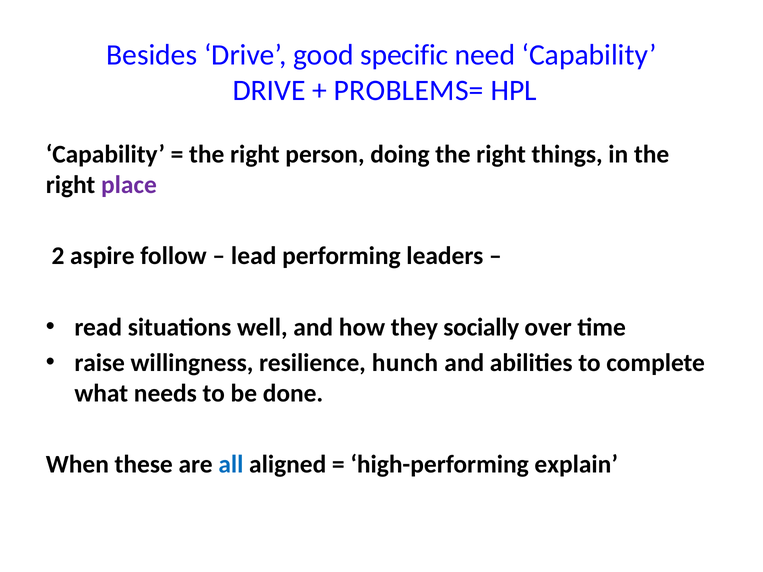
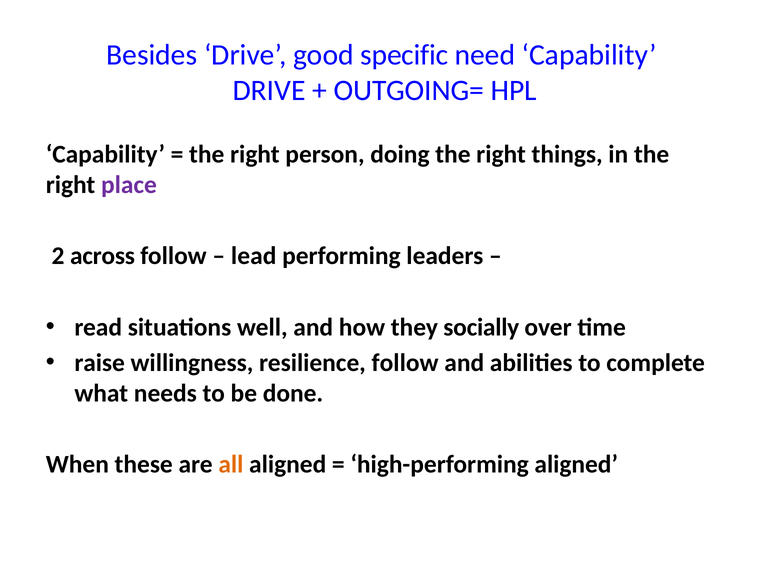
PROBLEMS=: PROBLEMS= -> OUTGOING= (409, 90)
aspire: aspire -> across (102, 256)
resilience hunch: hunch -> follow (405, 363)
all colour: blue -> orange (231, 465)
high-performing explain: explain -> aligned (576, 465)
